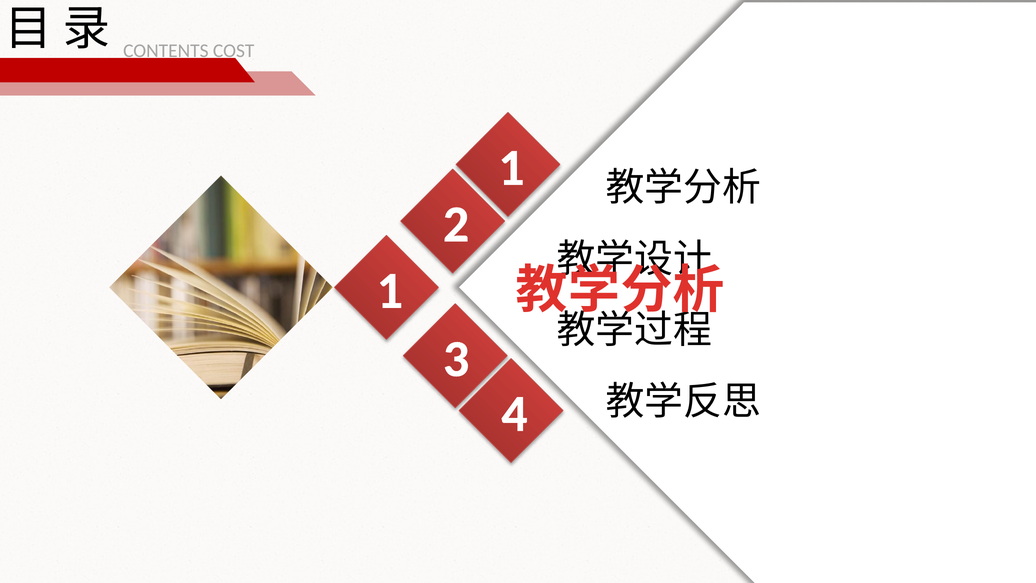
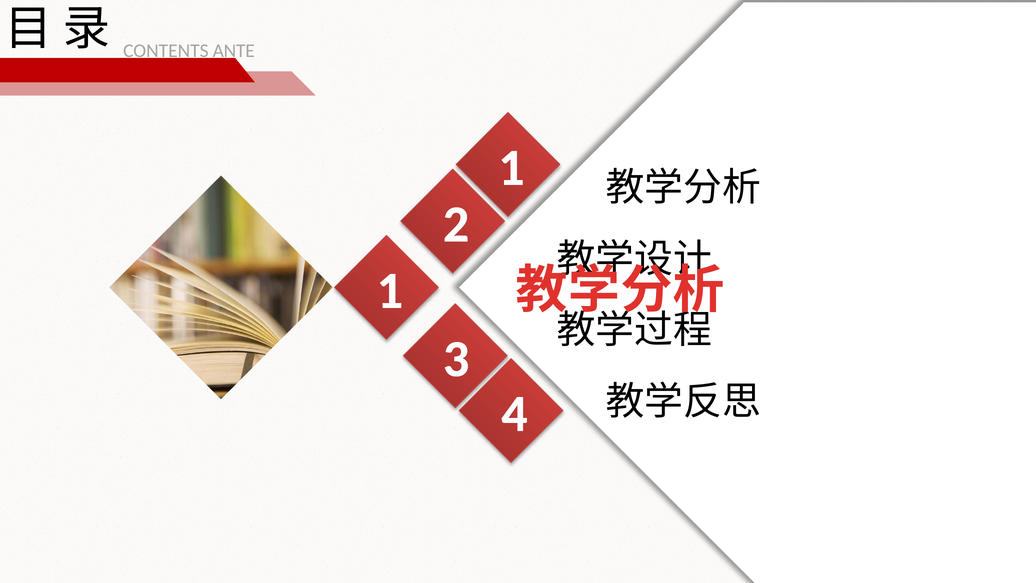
COST: COST -> ANTE (234, 51)
